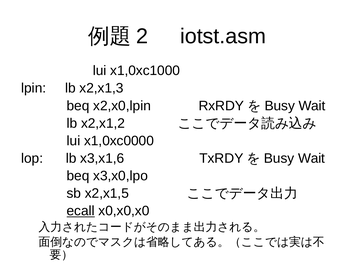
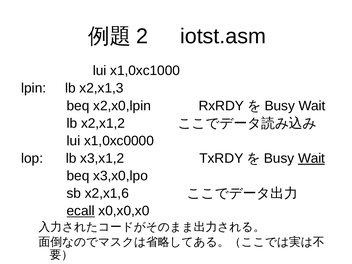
x3,x1,6: x3,x1,6 -> x3,x1,2 (102, 158)
Wait underline: none -> present (311, 158)
x2,x1,5: x2,x1,5 -> x2,x1,6 (107, 193)
